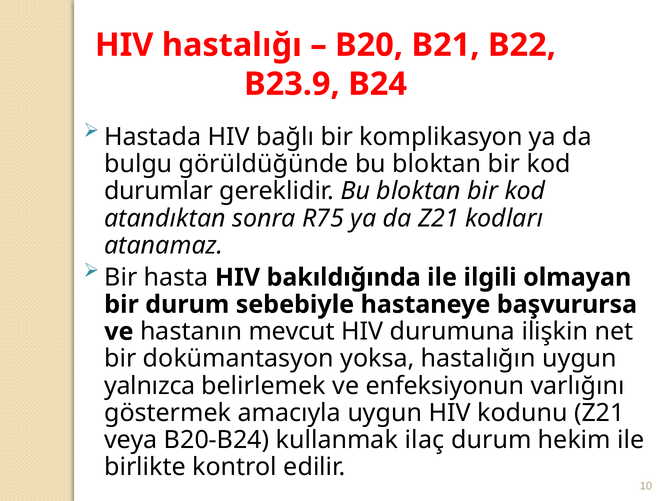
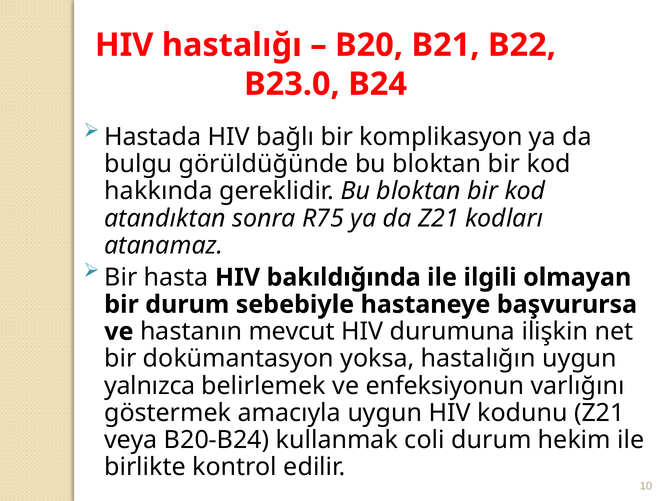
B23.9: B23.9 -> B23.0 (292, 84)
durumlar: durumlar -> hakkında (159, 191)
ilaç: ilaç -> coli (425, 440)
